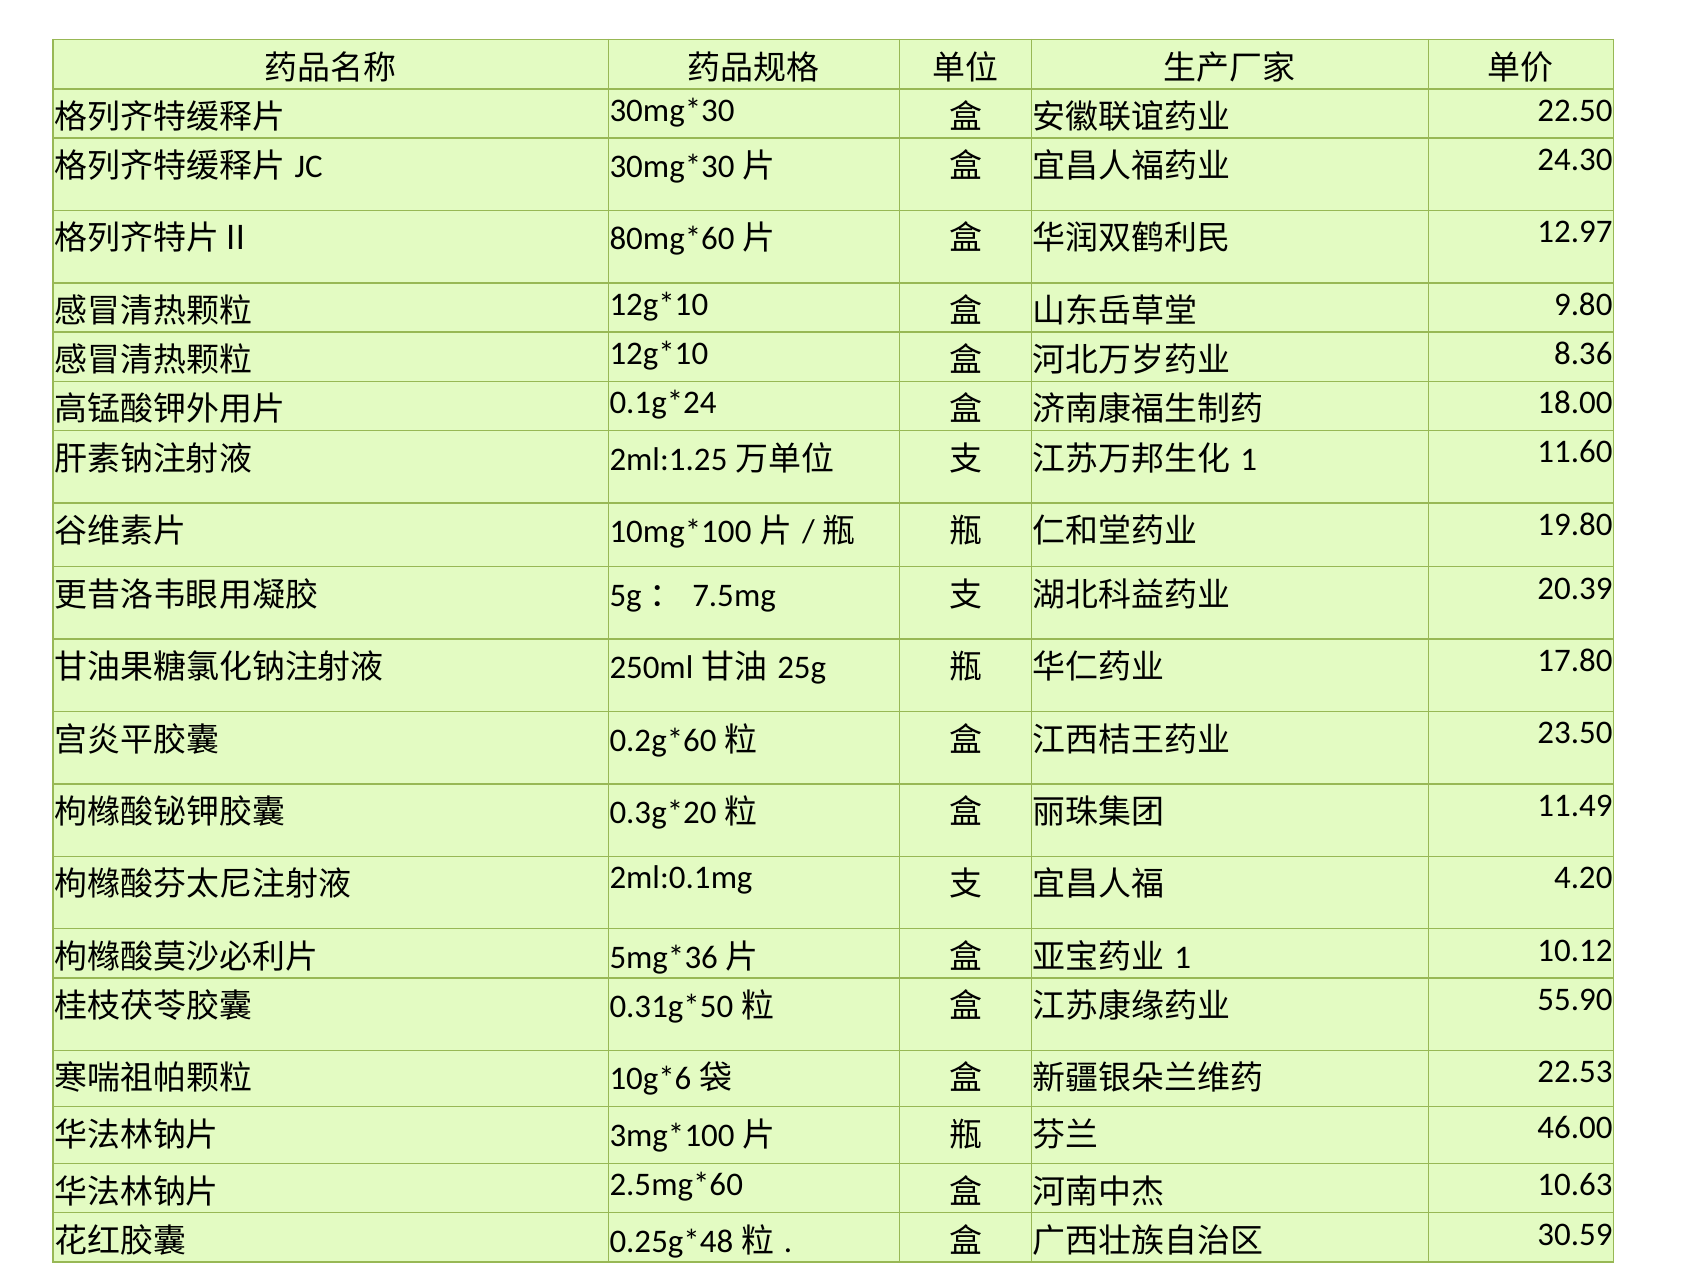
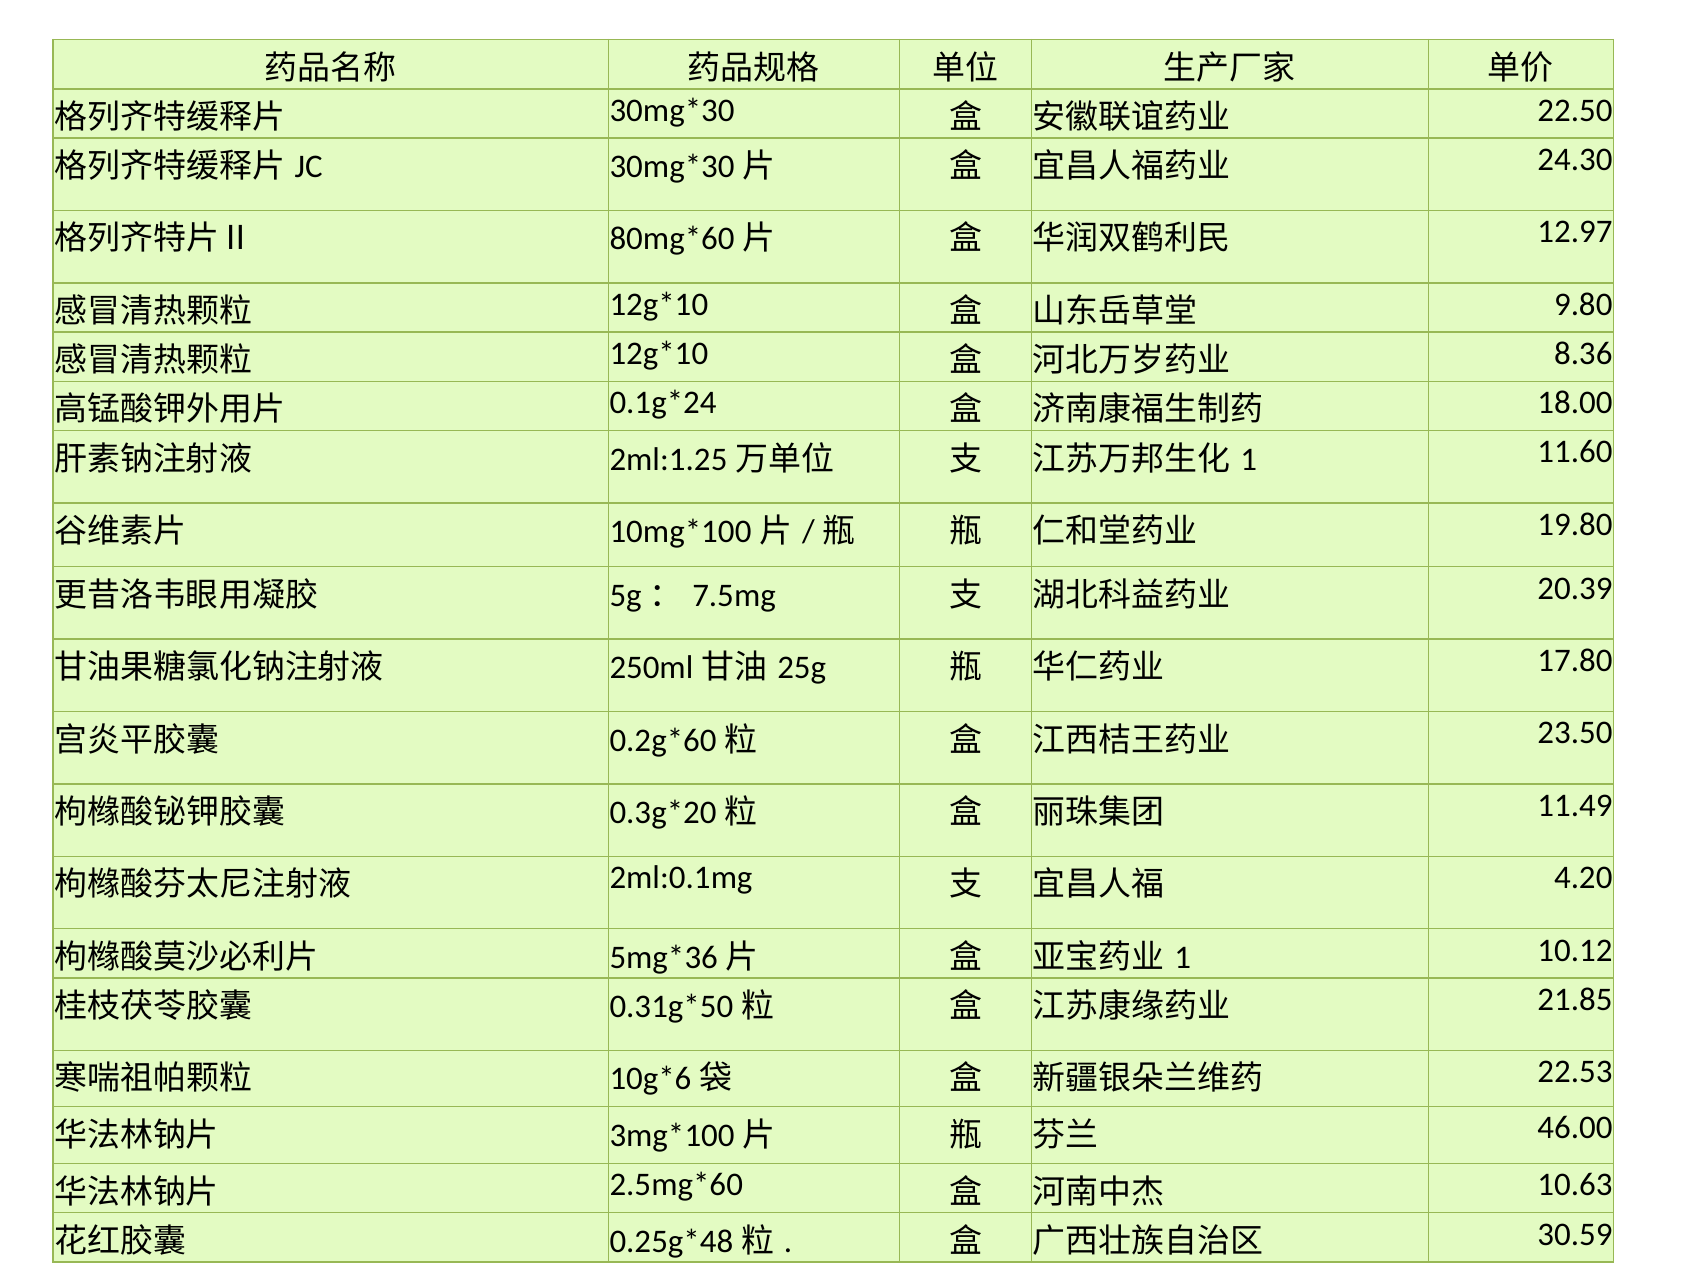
55.90: 55.90 -> 21.85 (1575, 999)
